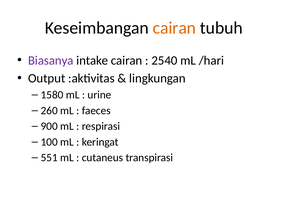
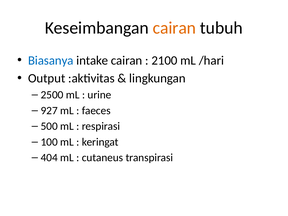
Biasanya colour: purple -> blue (51, 60)
2540: 2540 -> 2100 (164, 60)
1580: 1580 -> 2500 (52, 95)
260: 260 -> 927 (49, 111)
900: 900 -> 500 (49, 126)
551: 551 -> 404 (49, 158)
